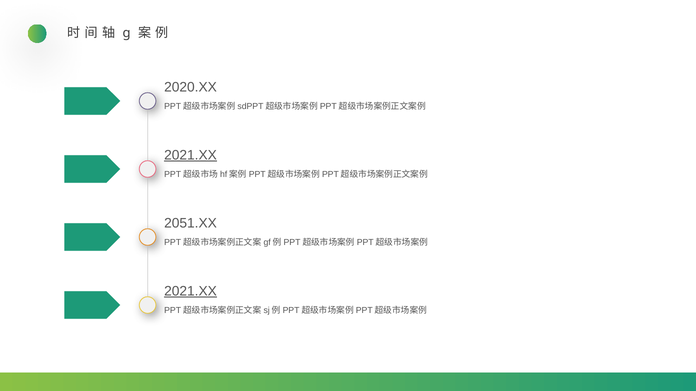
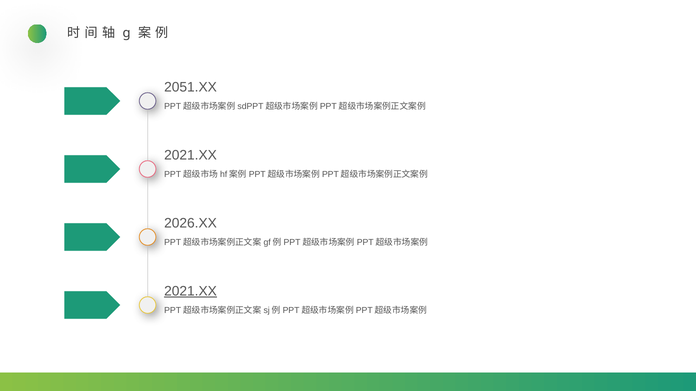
2020.XX: 2020.XX -> 2051.XX (191, 87)
2021.XX underline: present -> none (191, 155)
2051.XX: 2051.XX -> 2026.XX (191, 223)
